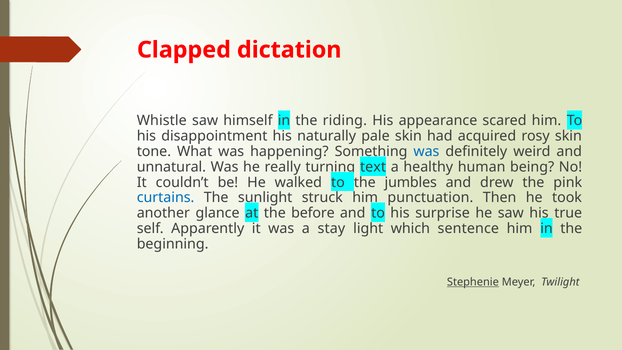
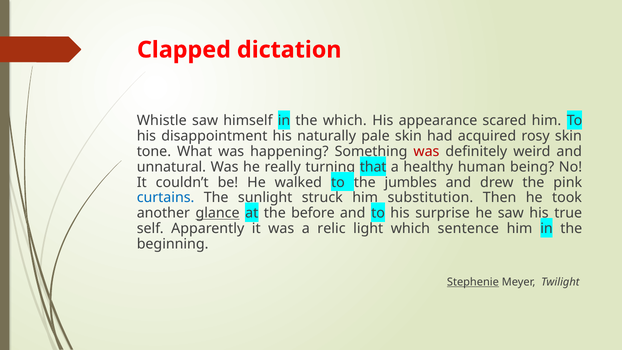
the riding: riding -> which (345, 121)
was colour: blue -> red (426, 152)
text: text -> that (373, 167)
punctuation: punctuation -> substitution (430, 198)
glance underline: none -> present (218, 213)
stay: stay -> relic (331, 228)
